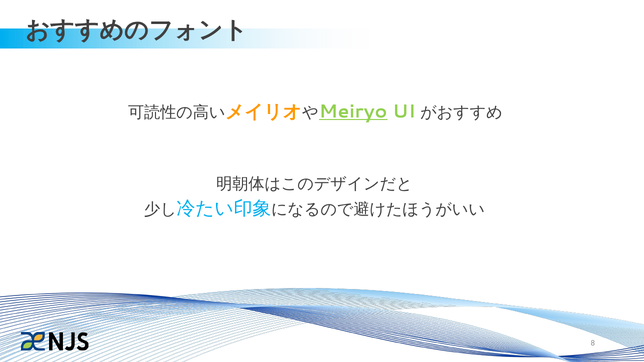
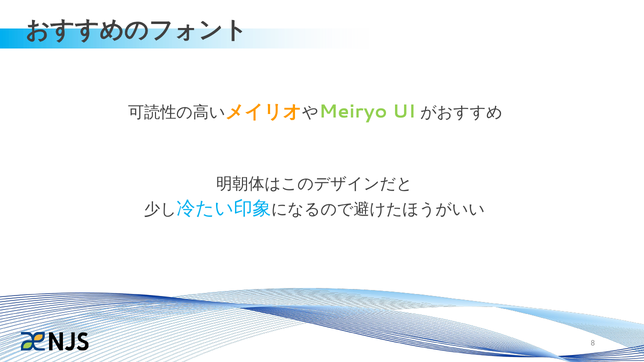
Meiryo underline: present -> none (353, 112)
